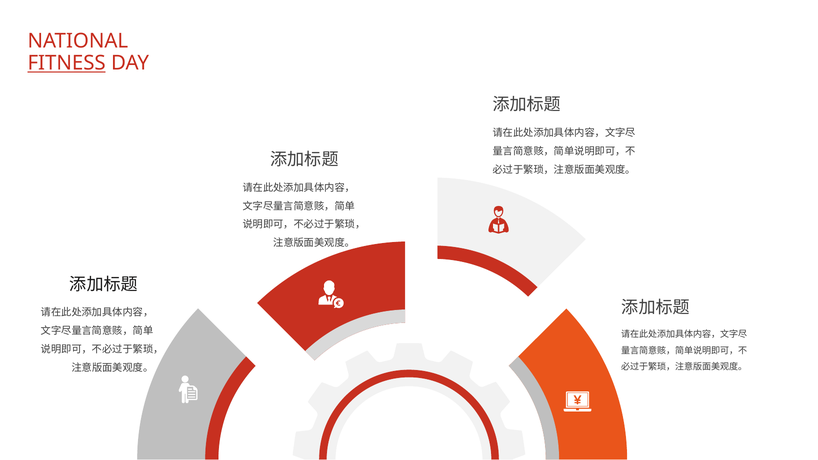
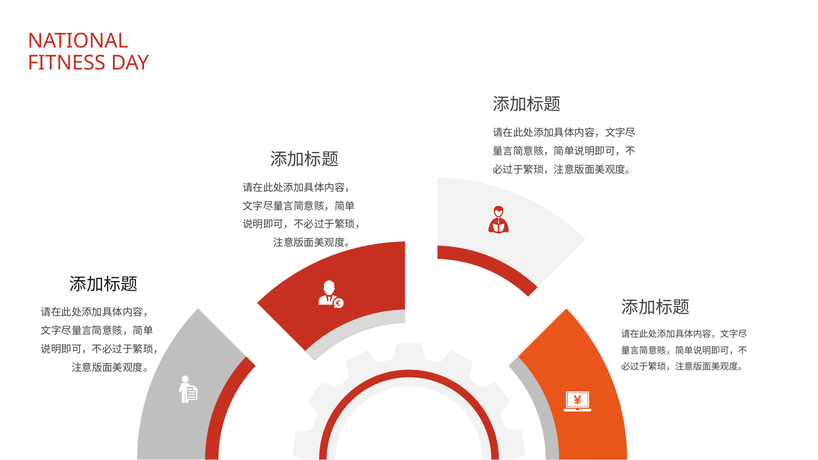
FITNESS underline: present -> none (67, 63)
